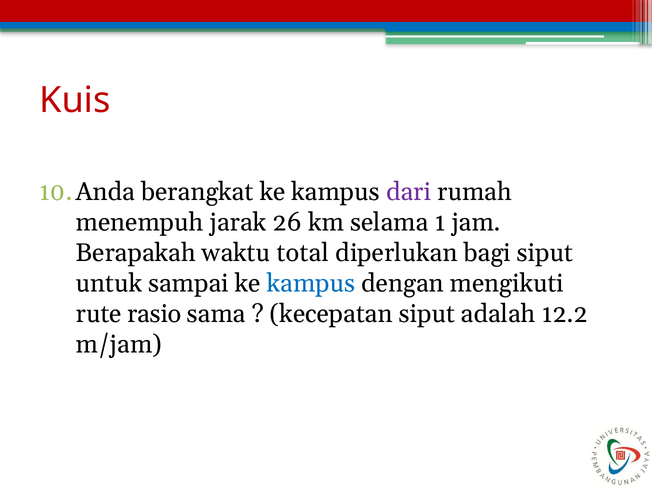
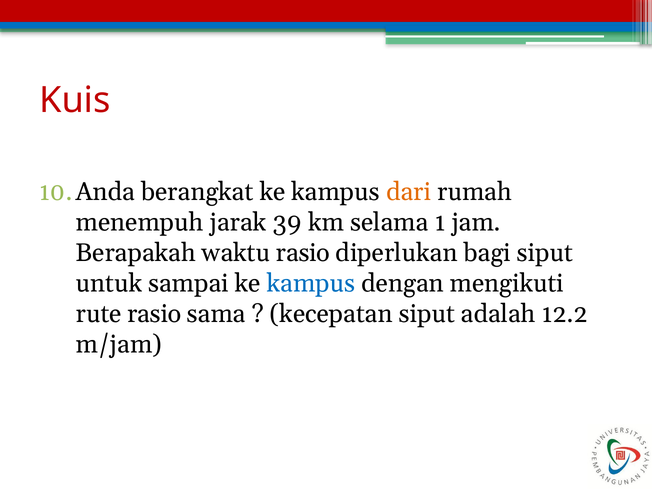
dari colour: purple -> orange (409, 192)
26: 26 -> 39 (287, 222)
waktu total: total -> rasio (303, 253)
